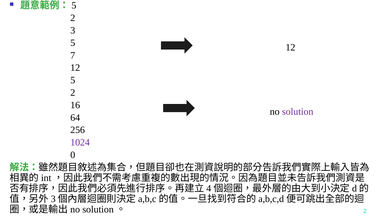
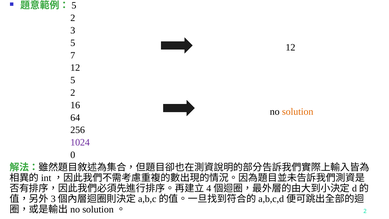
solution colour: purple -> orange (298, 111)
